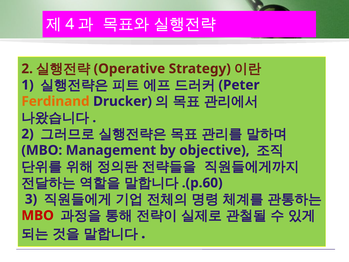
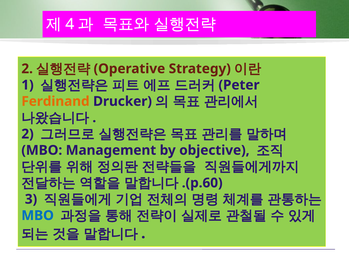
MBO colour: red -> blue (38, 215)
